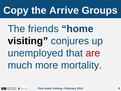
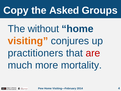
Arrive: Arrive -> Asked (64, 10)
friends: friends -> without (43, 29)
visiting colour: black -> orange (28, 41)
unemployed: unemployed -> practitioners (35, 53)
